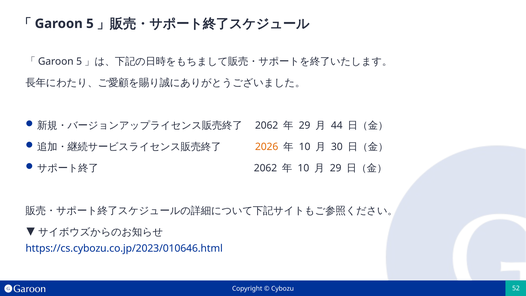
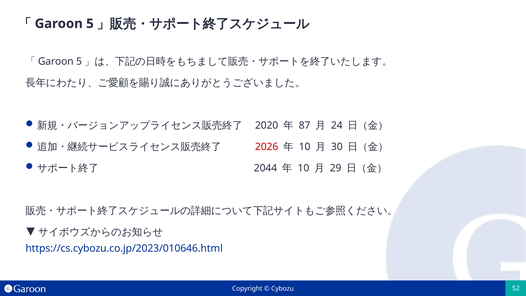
2062: 2062 -> 2020 (267, 126)
29: 29 -> 87 (305, 126)
44: 44 -> 24 (337, 126)
2026 colour: orange -> red (267, 147)
2062: 2062 -> 2044 (265, 168)
